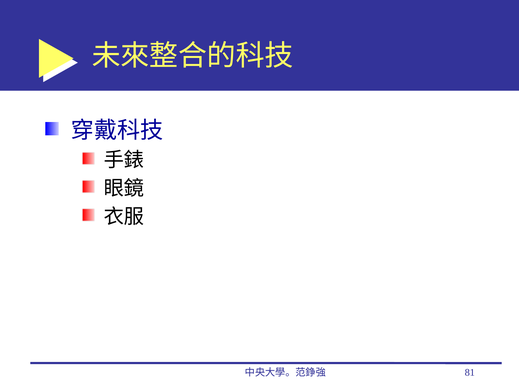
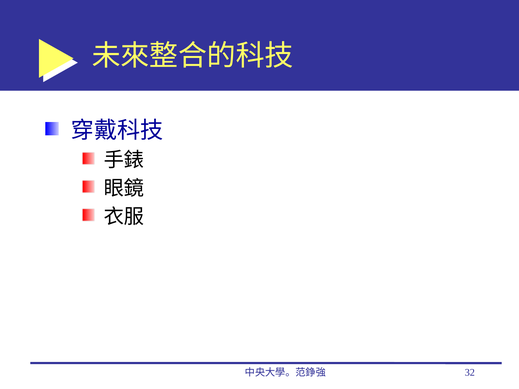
81: 81 -> 32 (470, 373)
